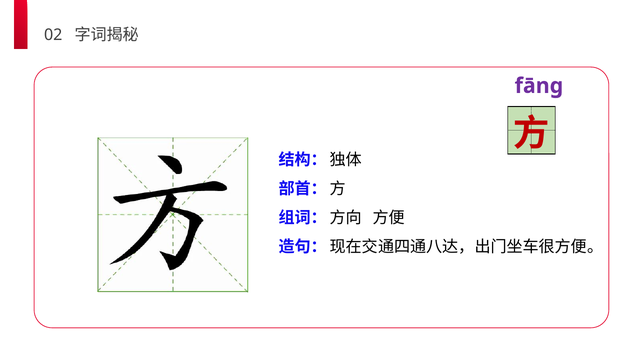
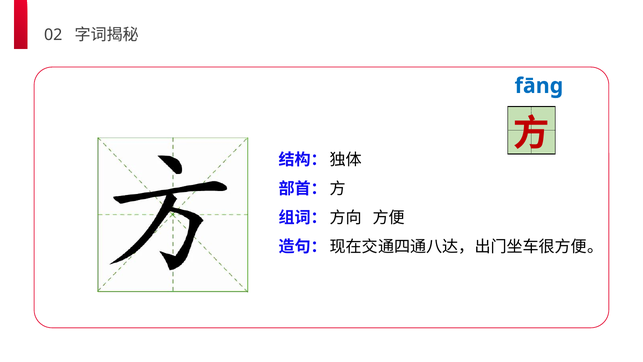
fāng colour: purple -> blue (539, 86)
